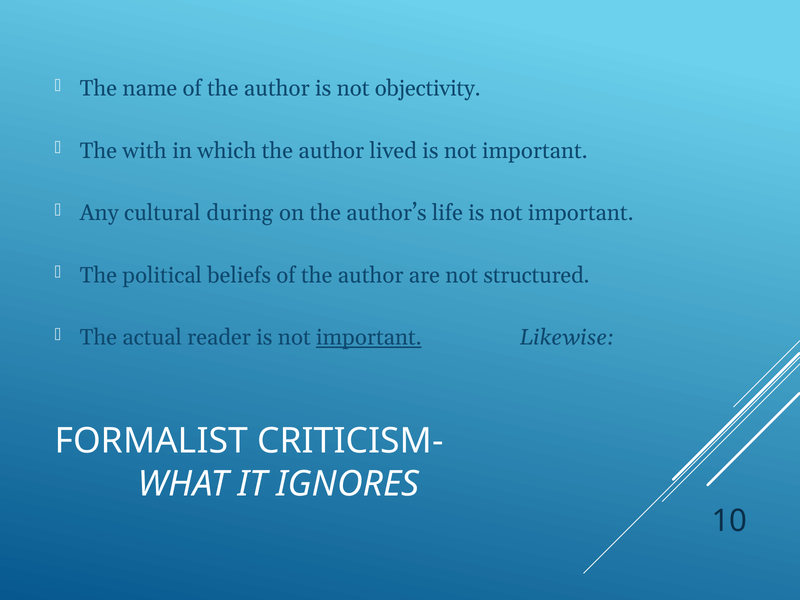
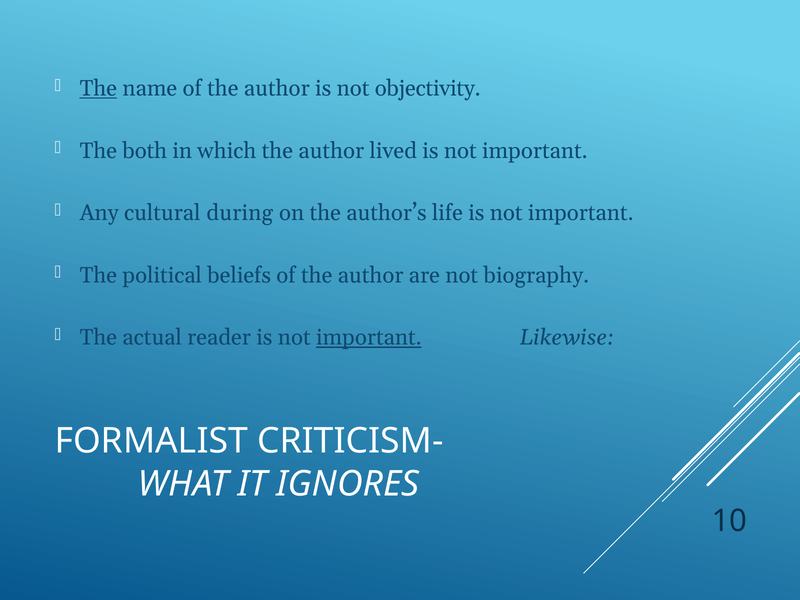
The underline: none -> present (98, 88)
with: with -> both (145, 151)
structured: structured -> biography (536, 275)
